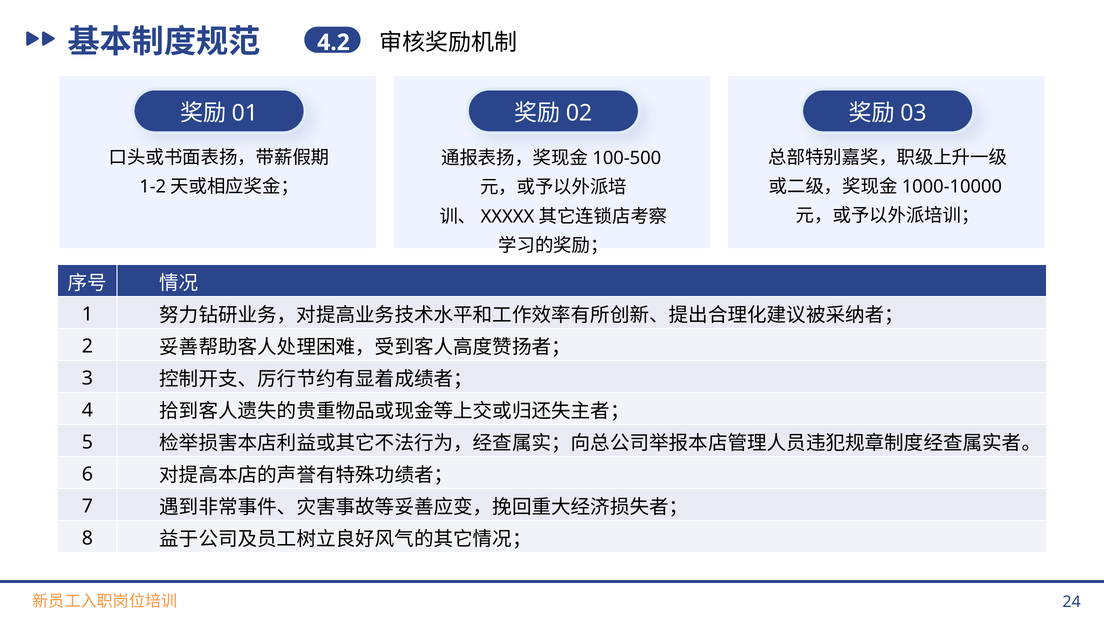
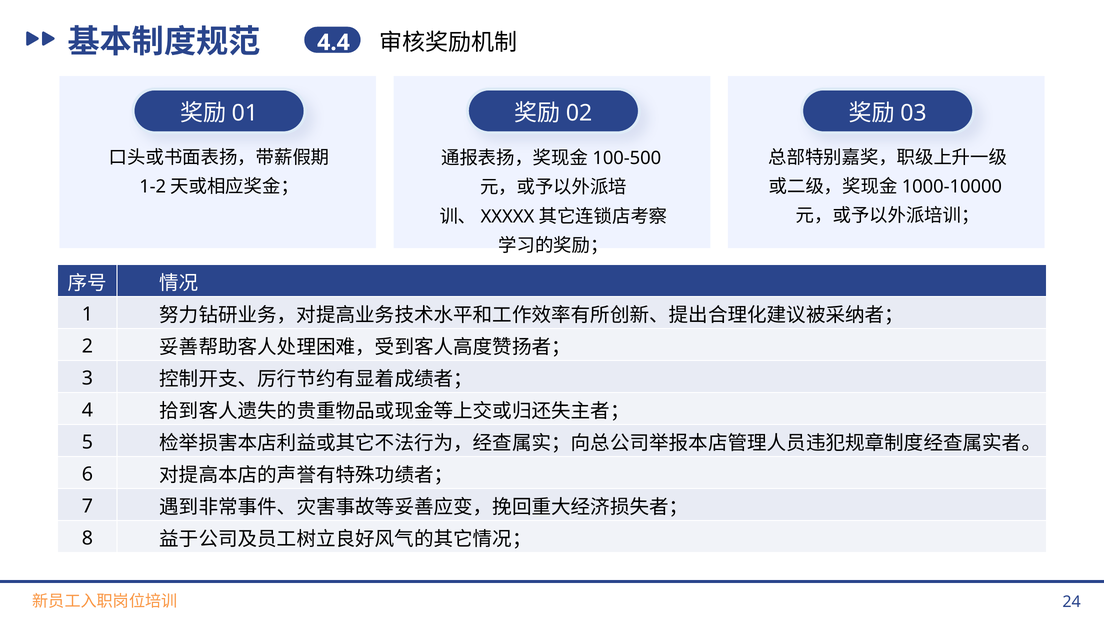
4.2: 4.2 -> 4.4 (333, 42)
